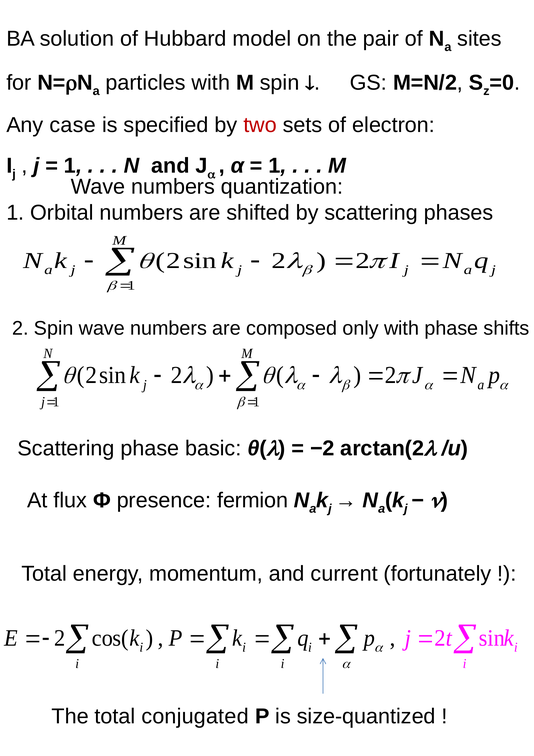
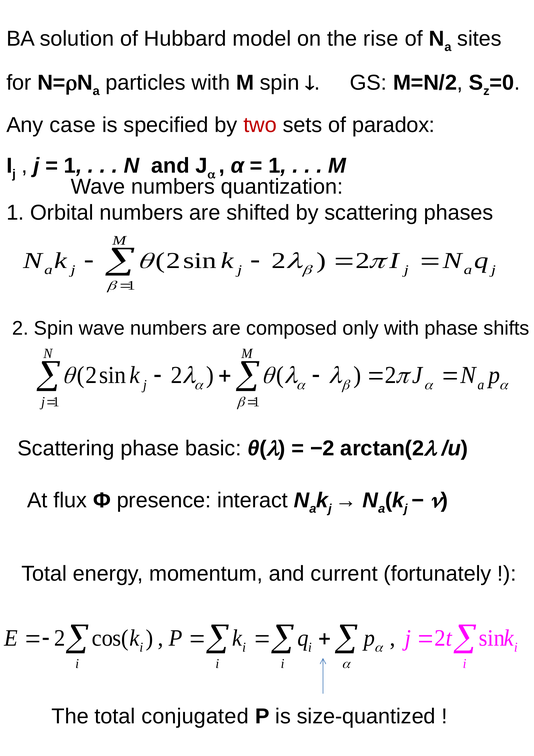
pair: pair -> rise (381, 39)
electron: electron -> paradox (394, 125)
fermion: fermion -> interact (253, 500)
